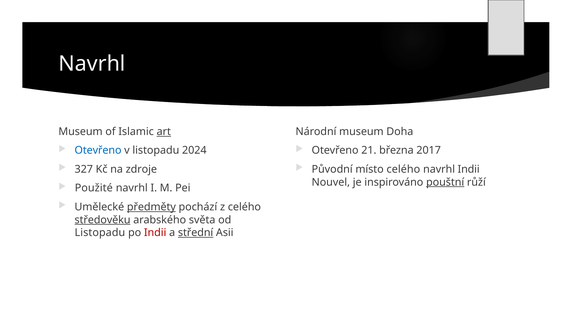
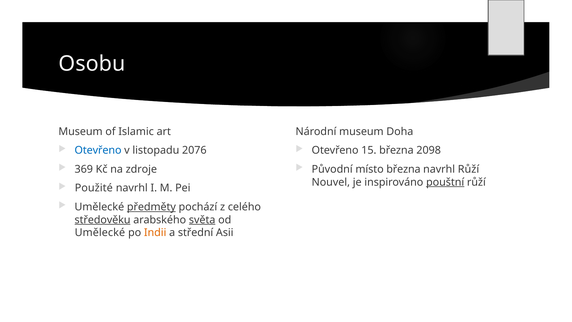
Navrhl: Navrhl -> Osobu (92, 64)
art underline: present -> none (164, 131)
2024: 2024 -> 2076 (194, 150)
21: 21 -> 15 (369, 150)
2017: 2017 -> 2098 (429, 150)
327: 327 -> 369 (84, 169)
místo celého: celého -> března (403, 169)
navrhl Indii: Indii -> Růží (469, 169)
světa underline: none -> present (202, 220)
Listopadu: Listopadu -> Umělecké (100, 233)
Indii colour: red -> orange (155, 233)
střední underline: present -> none (196, 233)
